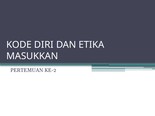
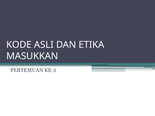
DIRI: DIRI -> ASLI (44, 45)
